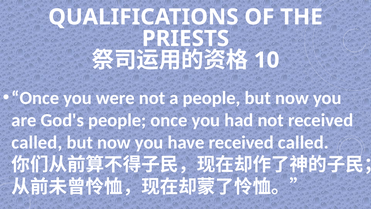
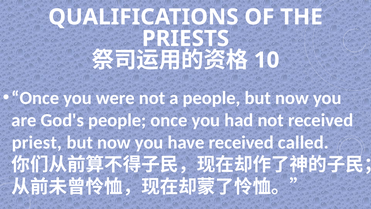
called: called -> priest (37, 142)
